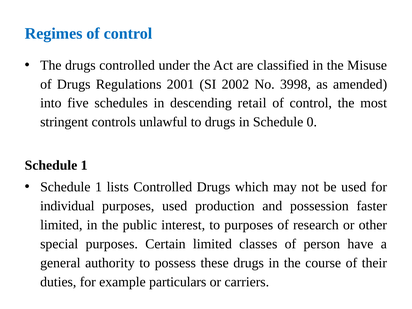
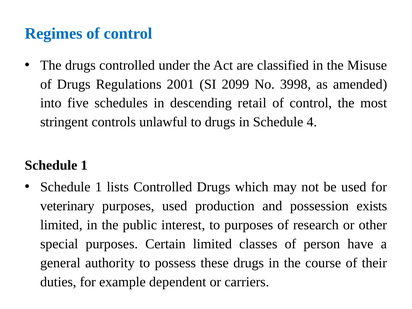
2002: 2002 -> 2099 (235, 84)
0: 0 -> 4 (312, 122)
individual: individual -> veterinary (67, 206)
faster: faster -> exists (372, 206)
particulars: particulars -> dependent (178, 282)
